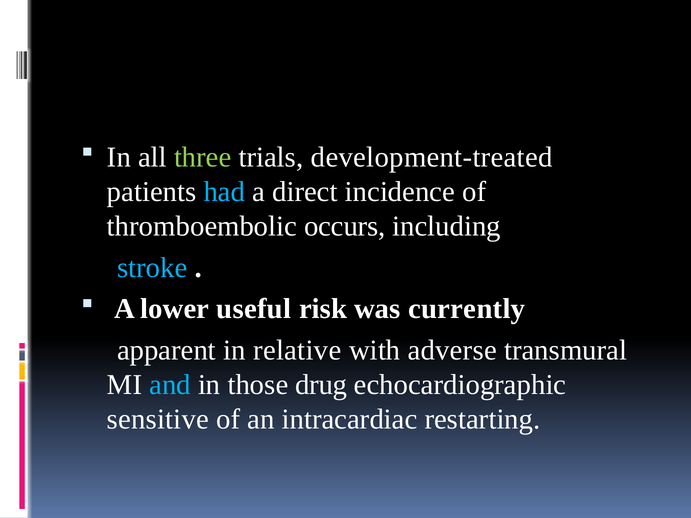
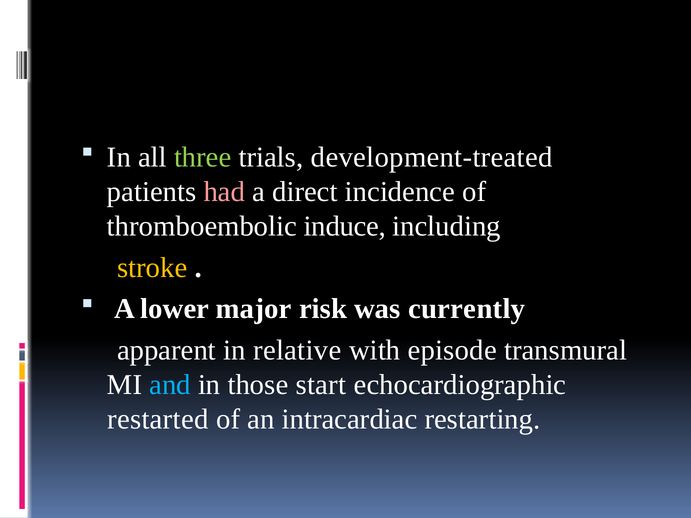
had colour: light blue -> pink (224, 192)
occurs: occurs -> induce (345, 227)
stroke colour: light blue -> yellow (152, 268)
useful: useful -> major (254, 309)
adverse: adverse -> episode (452, 350)
drug: drug -> start (321, 385)
sensitive: sensitive -> restarted (158, 419)
